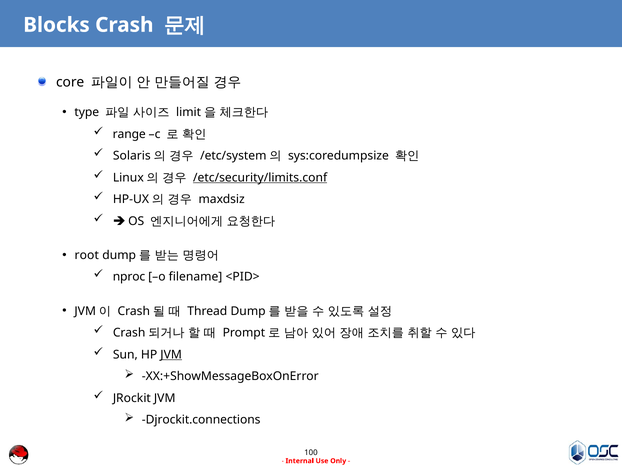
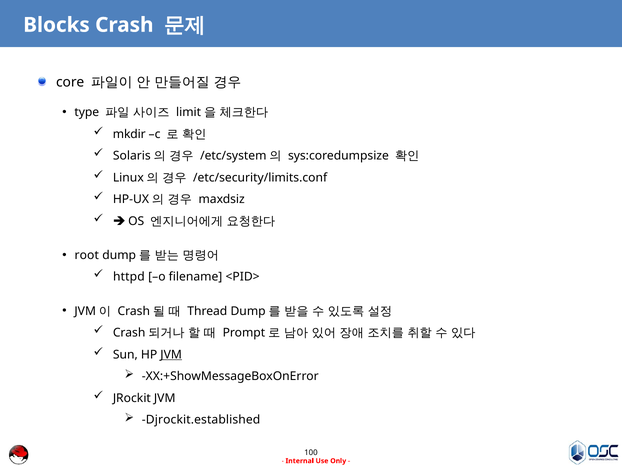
range: range -> mkdir (129, 134)
/etc/security/limits.conf underline: present -> none (260, 178)
nproc: nproc -> httpd (129, 277)
Djrockit.connections: Djrockit.connections -> Djrockit.established (201, 420)
